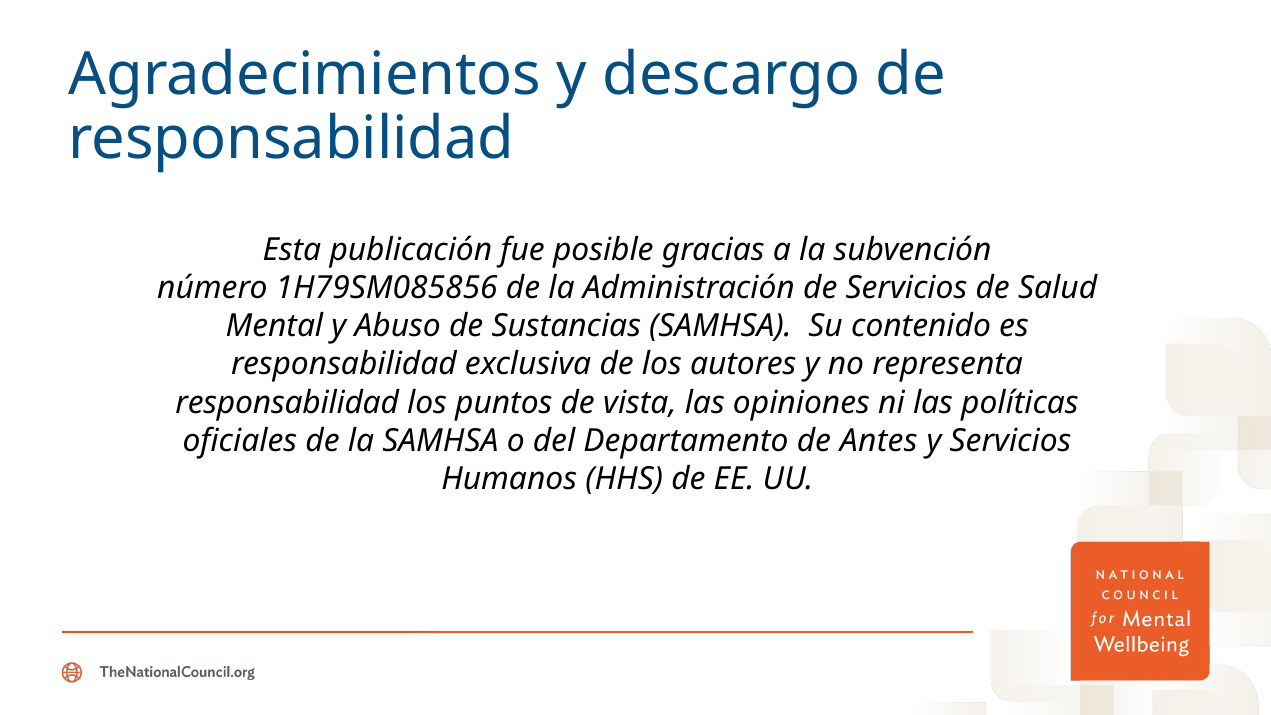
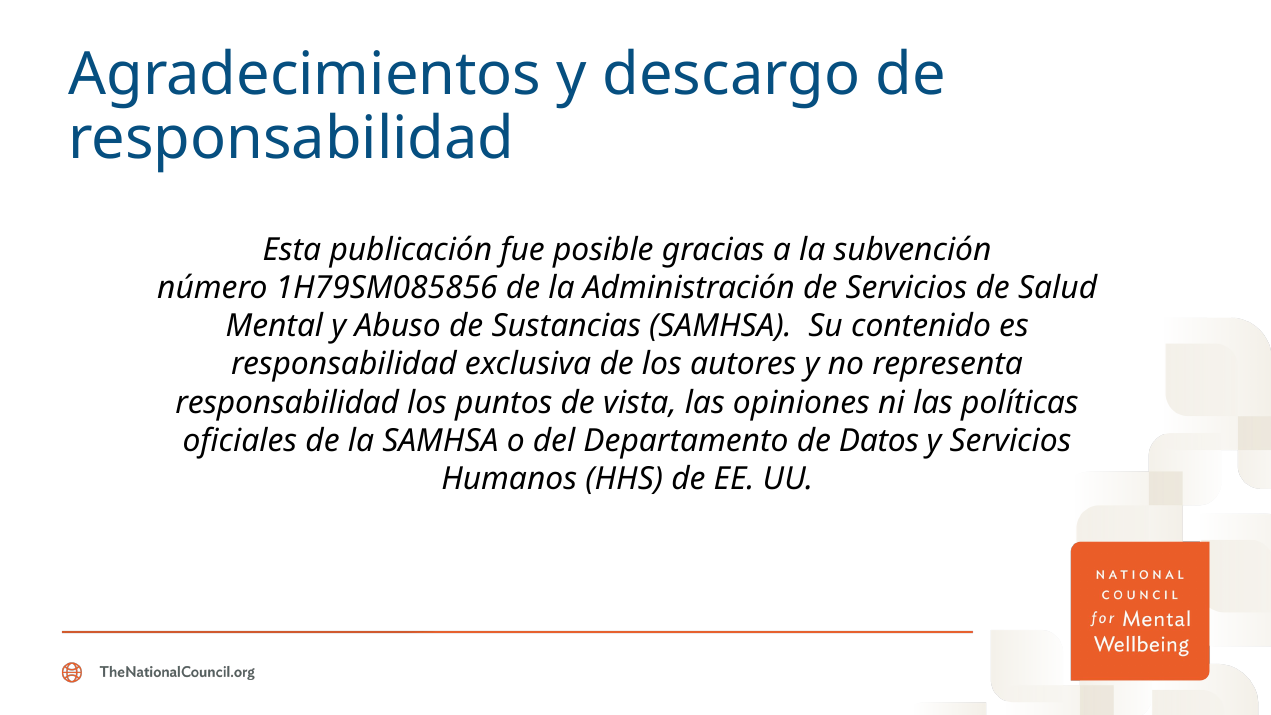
Antes: Antes -> Datos (879, 441)
